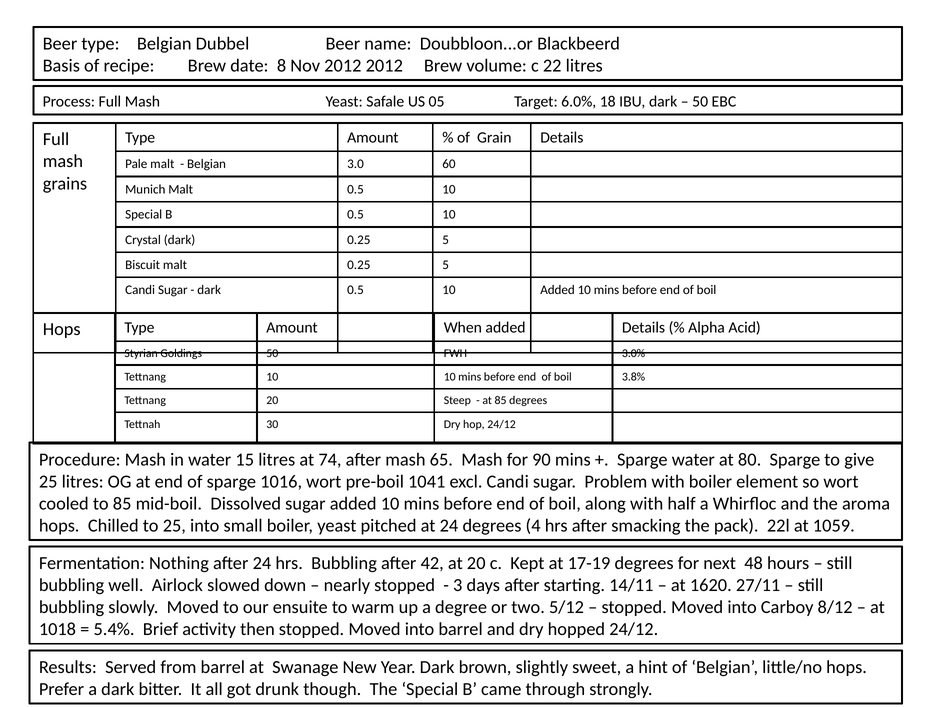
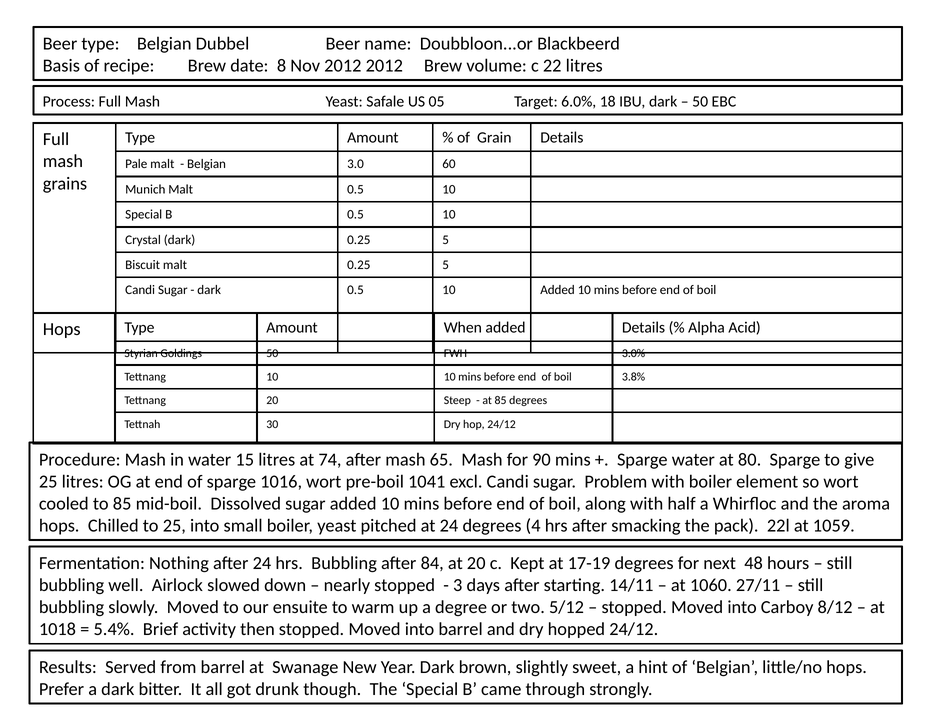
42: 42 -> 84 (432, 564)
1620: 1620 -> 1060 (711, 586)
